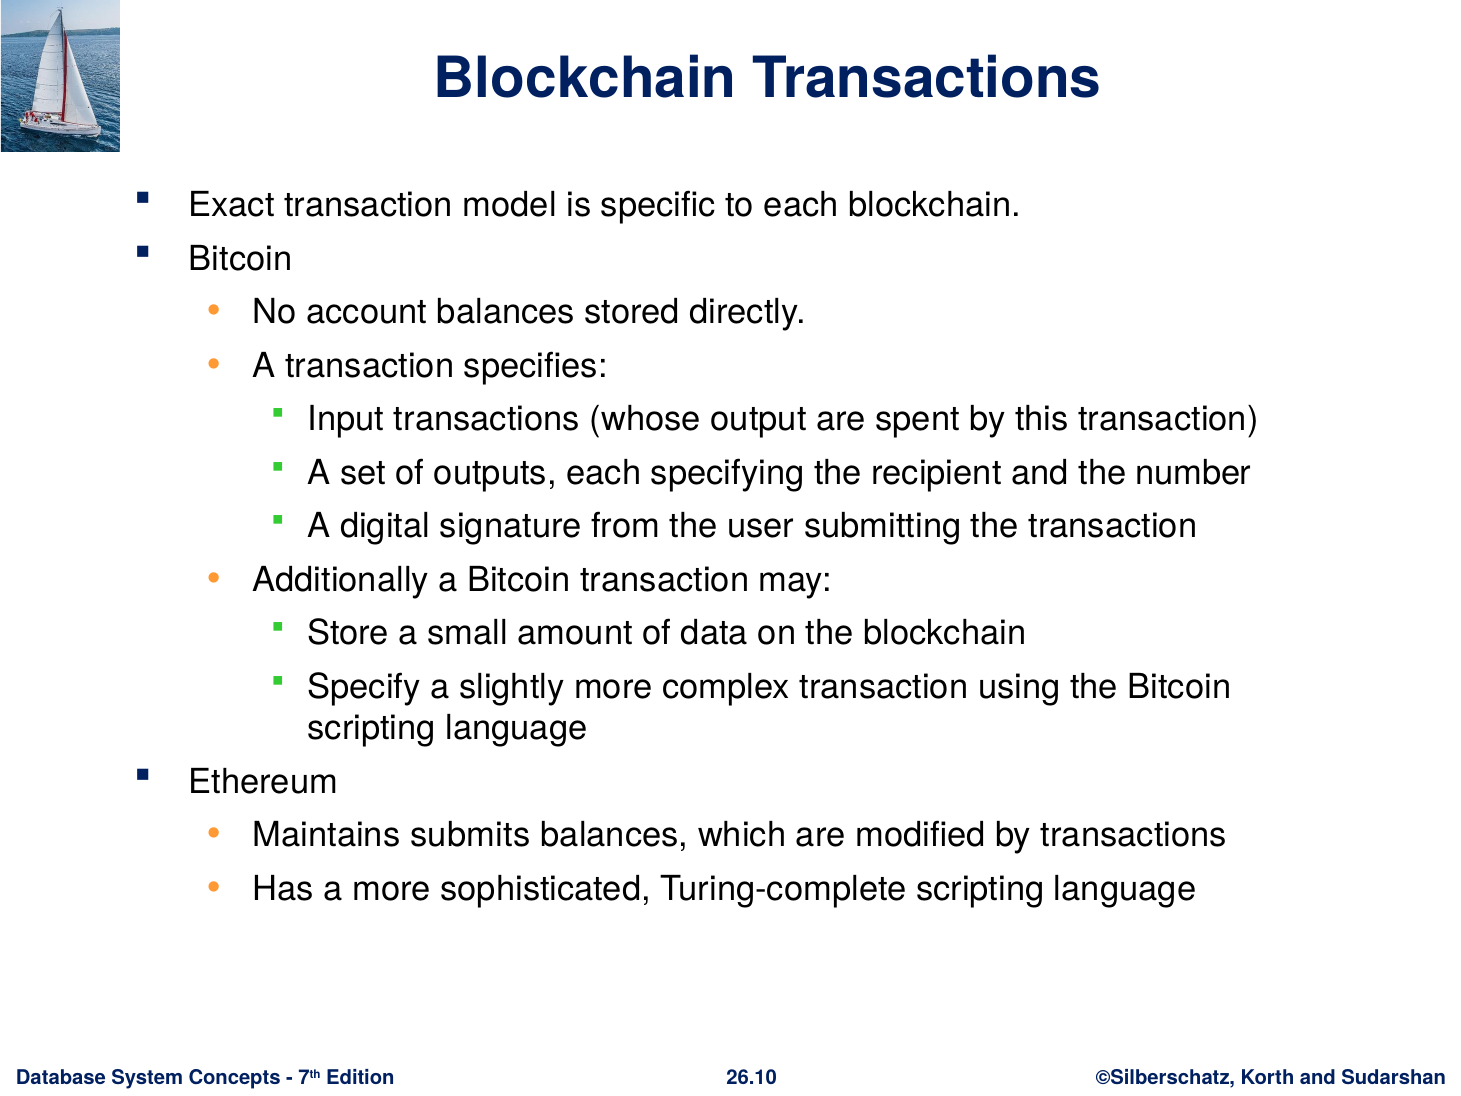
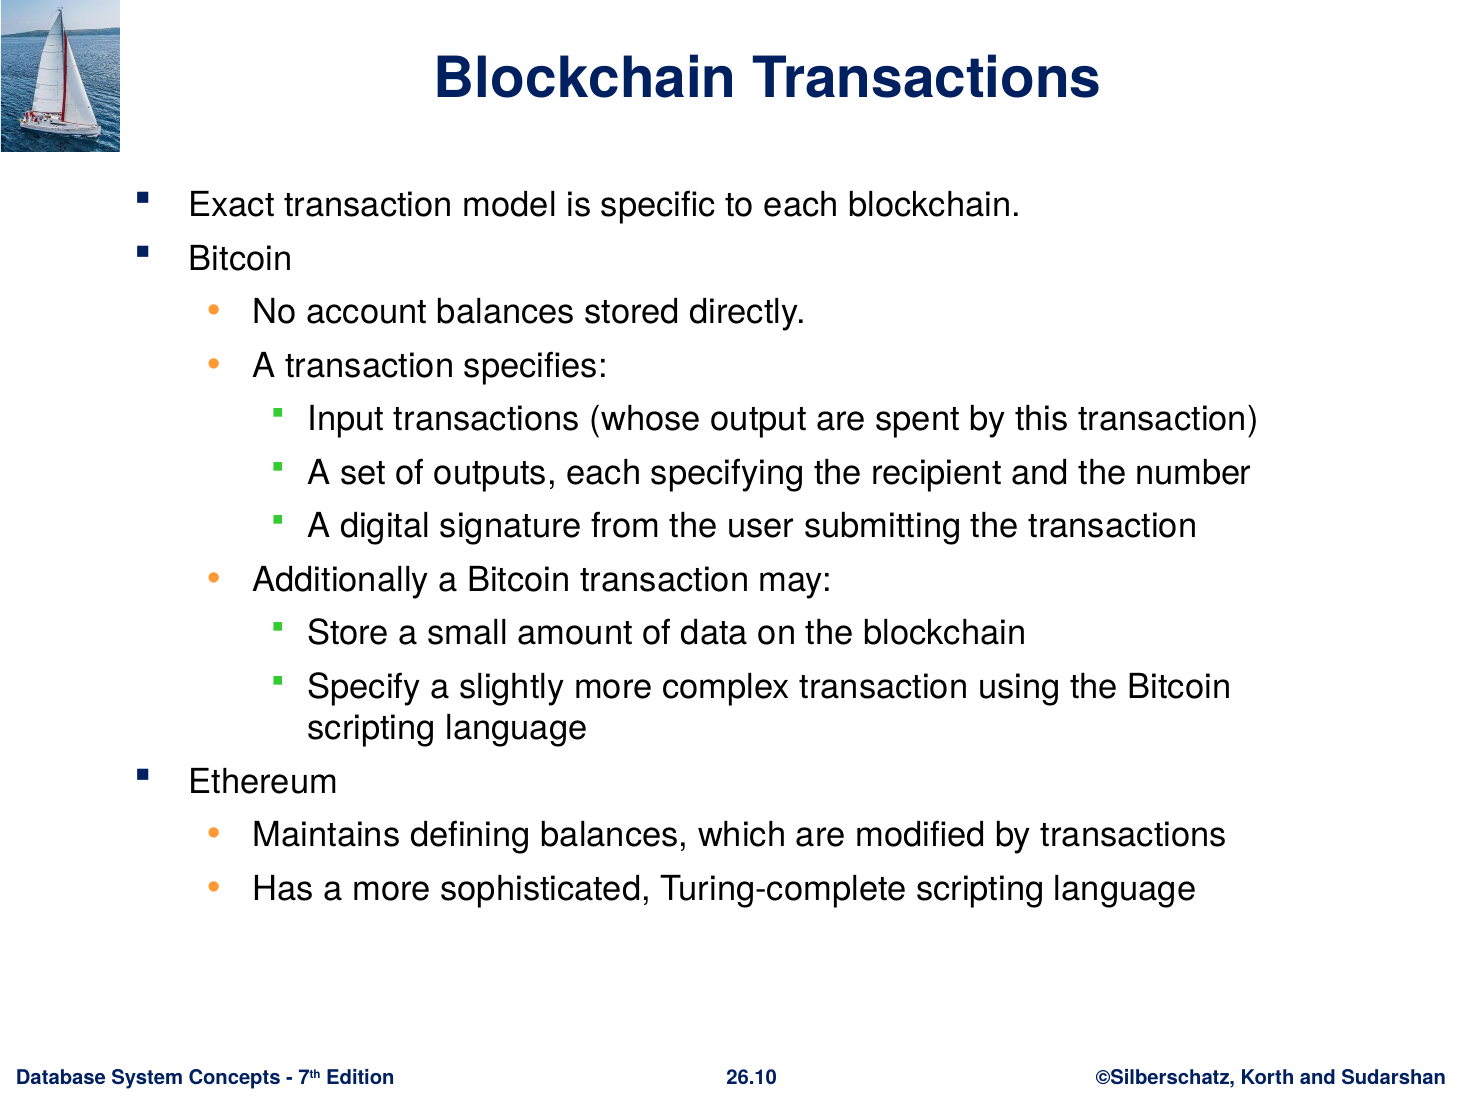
submits: submits -> defining (471, 835)
